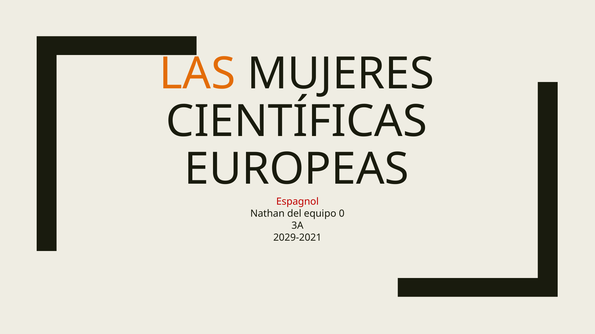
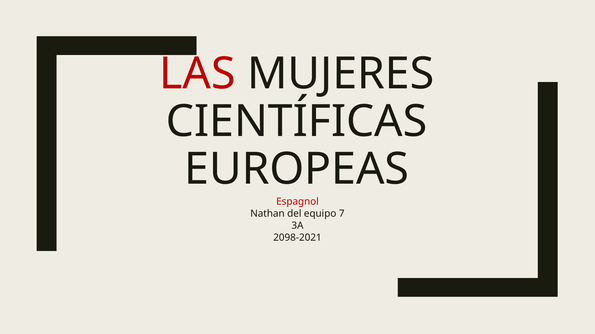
LAS colour: orange -> red (197, 74)
0: 0 -> 7 (342, 214)
2029-2021: 2029-2021 -> 2098-2021 (297, 238)
